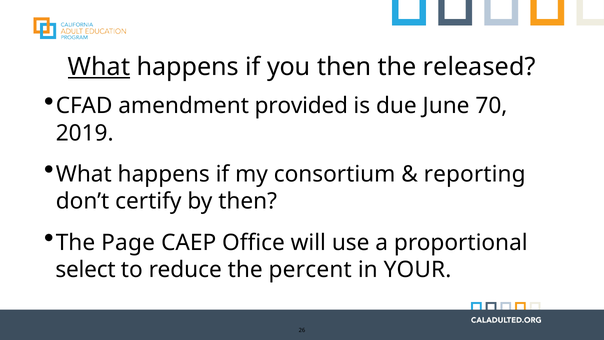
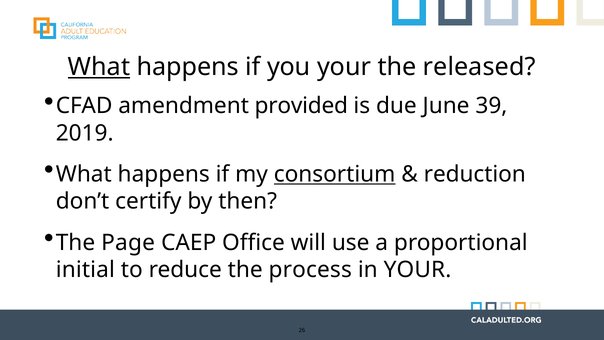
you then: then -> your (344, 67)
70: 70 -> 39 (491, 106)
consortium underline: none -> present (335, 174)
reporting: reporting -> reduction (475, 174)
select: select -> initial (85, 270)
percent: percent -> process (310, 270)
